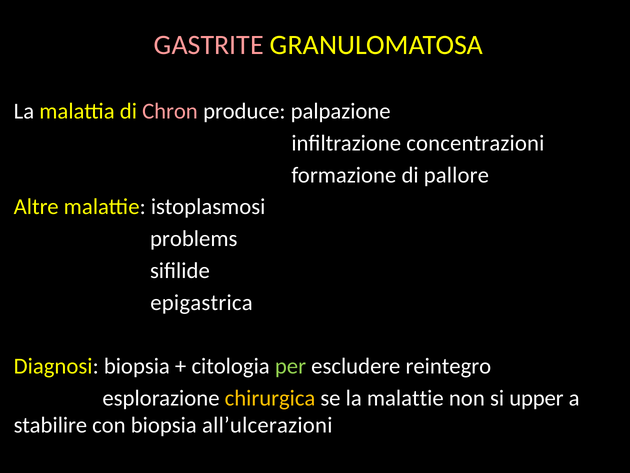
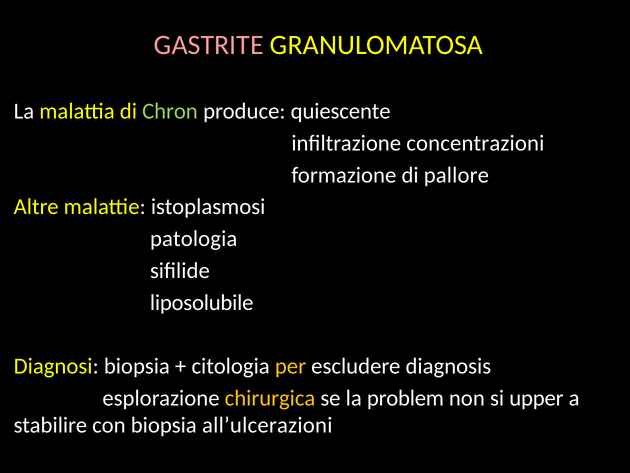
Chron colour: pink -> light green (170, 111)
palpazione: palpazione -> quiescente (341, 111)
problems: problems -> patologia (194, 239)
epigastrica: epigastrica -> liposolubile (202, 302)
per colour: light green -> yellow (290, 366)
reintegro: reintegro -> diagnosis (448, 366)
la malattie: malattie -> problem (405, 398)
